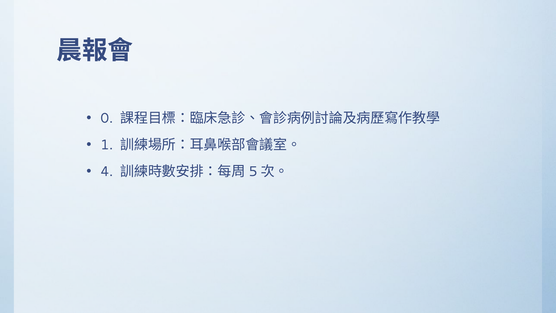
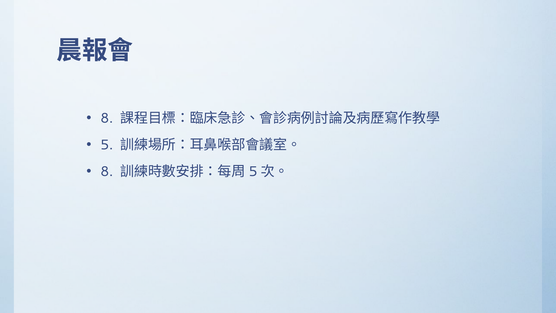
0: 0 -> 8 (107, 118)
1: 1 -> 5 (107, 145)
4: 4 -> 8 (107, 171)
